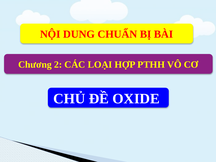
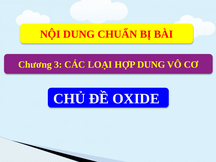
2: 2 -> 3 (58, 65)
HỢP PTHH: PTHH -> DUNG (151, 65)
